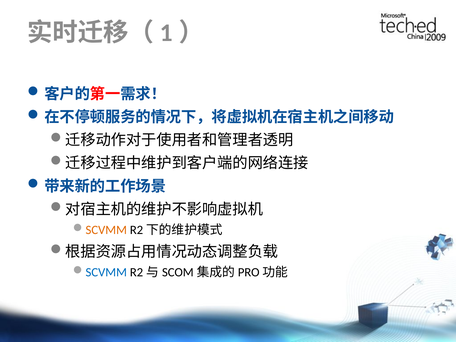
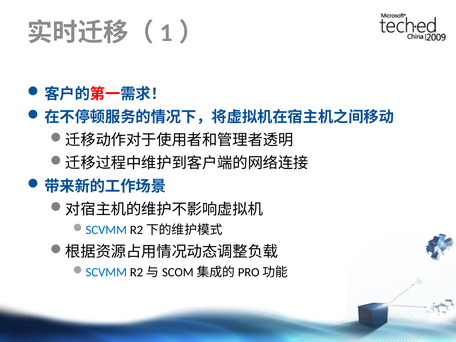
SCVMM colour: orange -> blue (106, 230)
